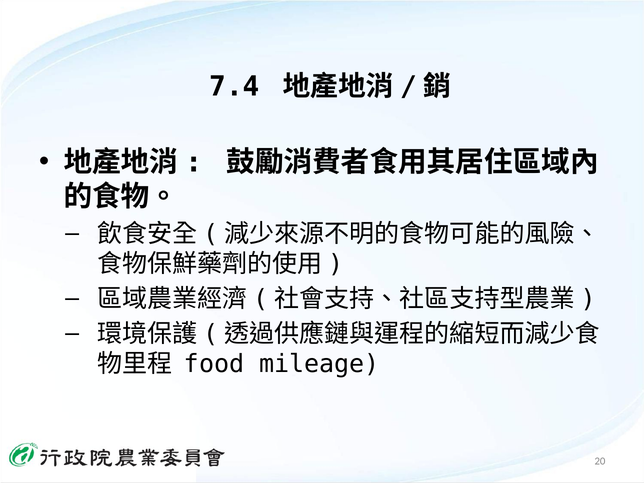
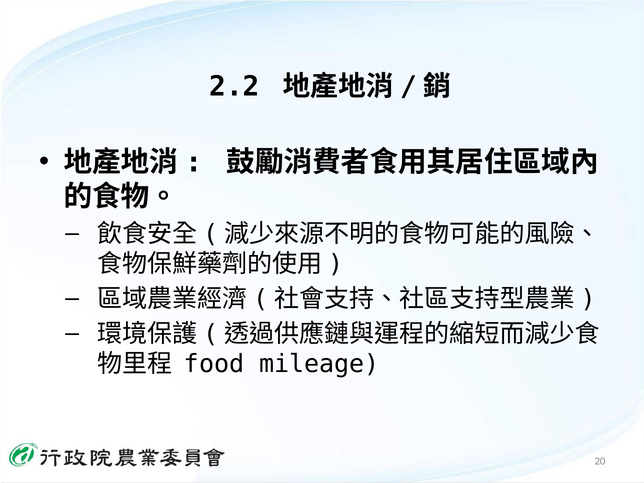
7.4: 7.4 -> 2.2 (234, 86)
